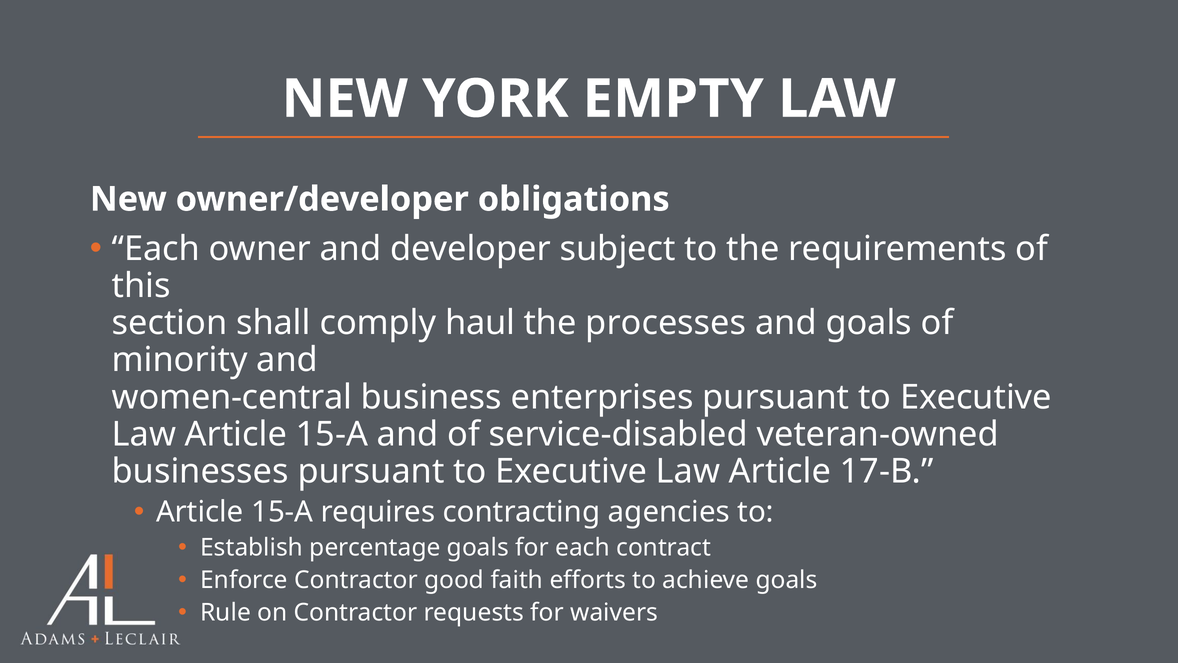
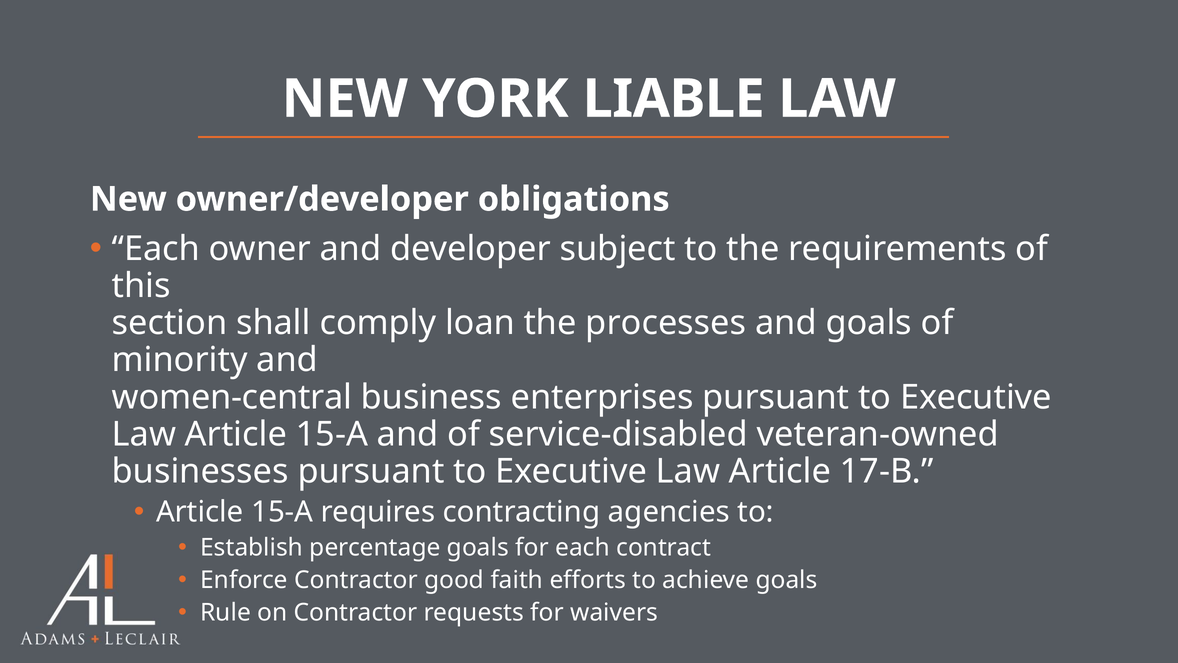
EMPTY: EMPTY -> LIABLE (674, 99)
haul: haul -> loan (480, 323)
